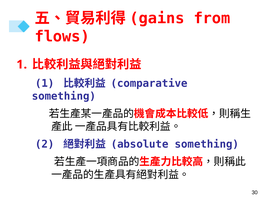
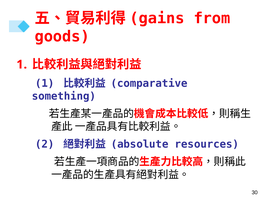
flows: flows -> goods (62, 36)
absolute something: something -> resources (207, 144)
